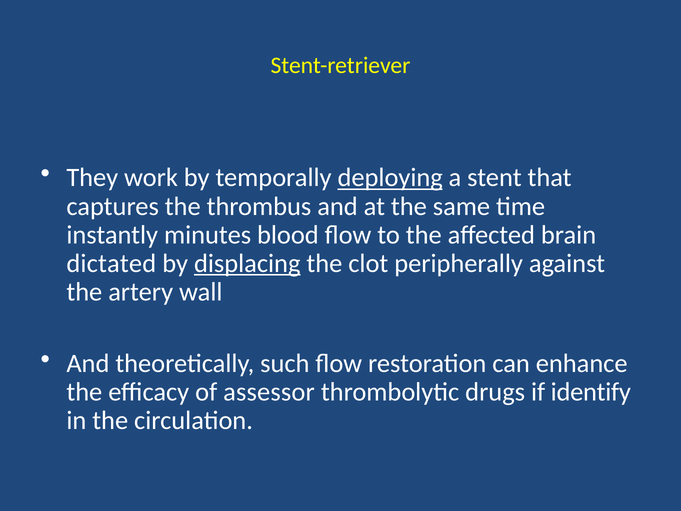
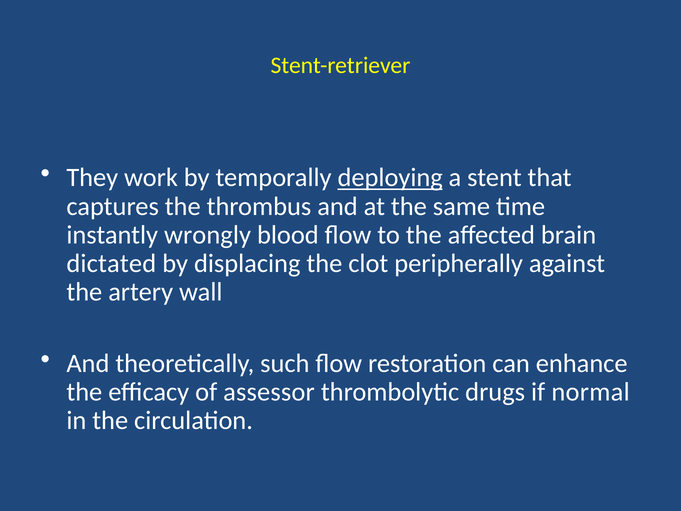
minutes: minutes -> wrongly (208, 235)
displacing underline: present -> none (247, 263)
identify: identify -> normal (591, 392)
